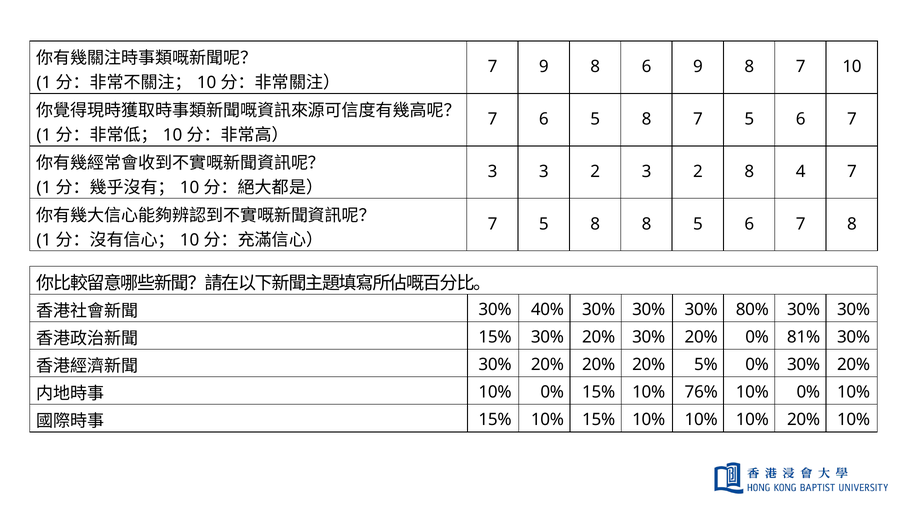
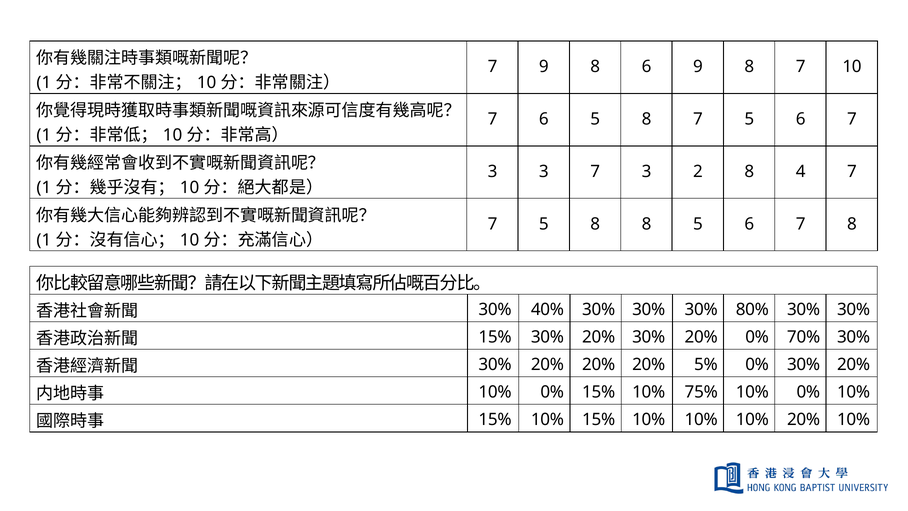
3 3 2: 2 -> 7 (595, 172)
81%: 81% -> 70% (804, 337)
76%: 76% -> 75% (701, 392)
